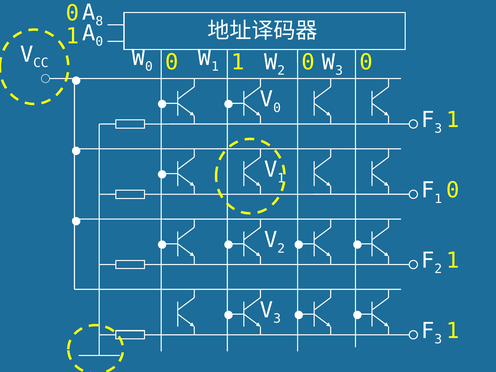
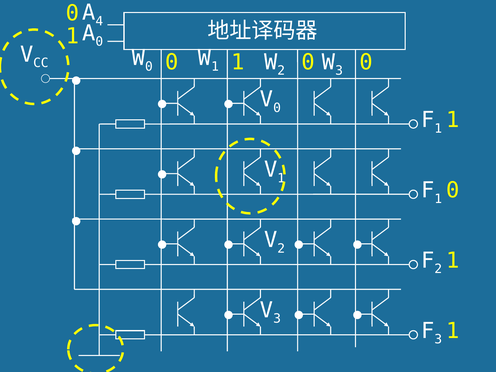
8: 8 -> 4 (99, 21)
3: 3 -> 1 (438, 129)
